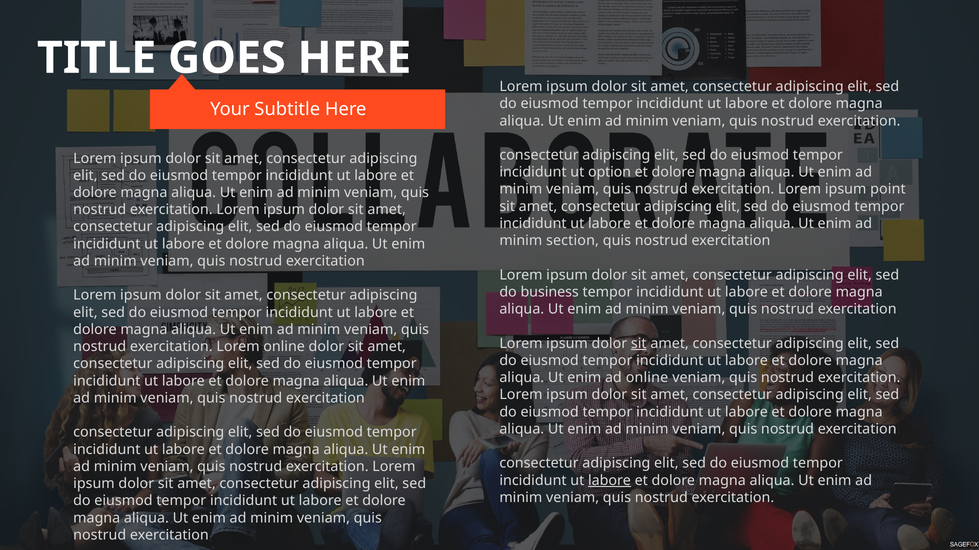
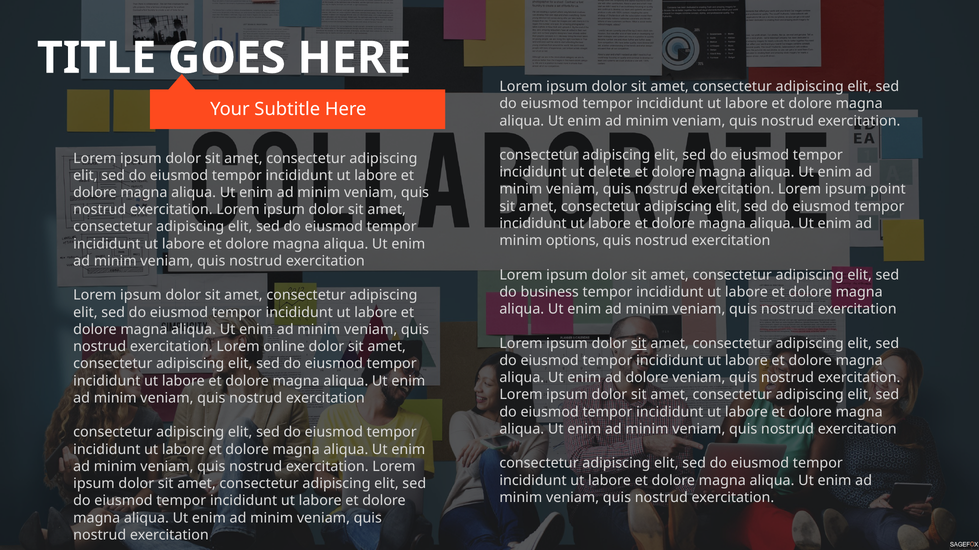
option: option -> delete (609, 172)
section: section -> options (573, 241)
ad online: online -> dolore (647, 378)
labore underline: present -> none (609, 481)
